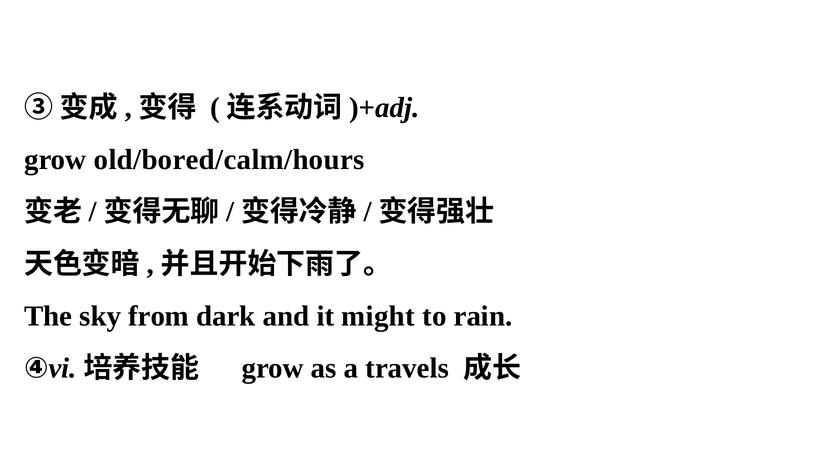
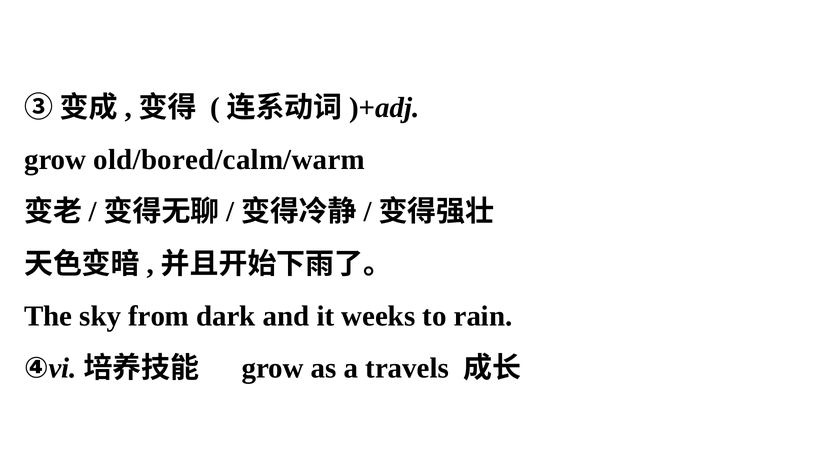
old/bored/calm/hours: old/bored/calm/hours -> old/bored/calm/warm (229, 160)
might: might -> weeks (378, 316)
